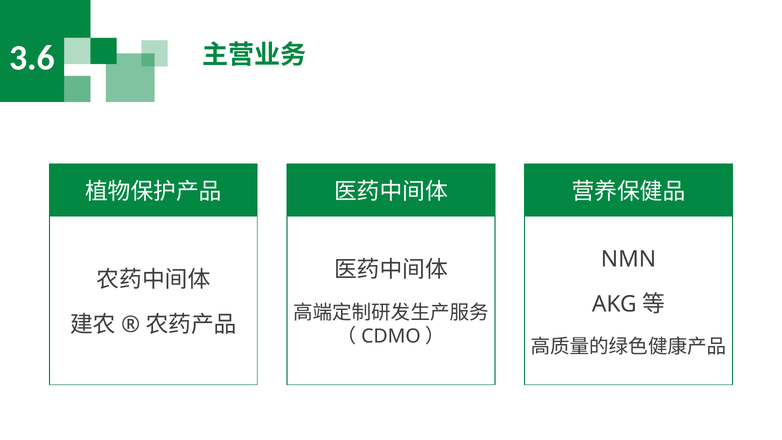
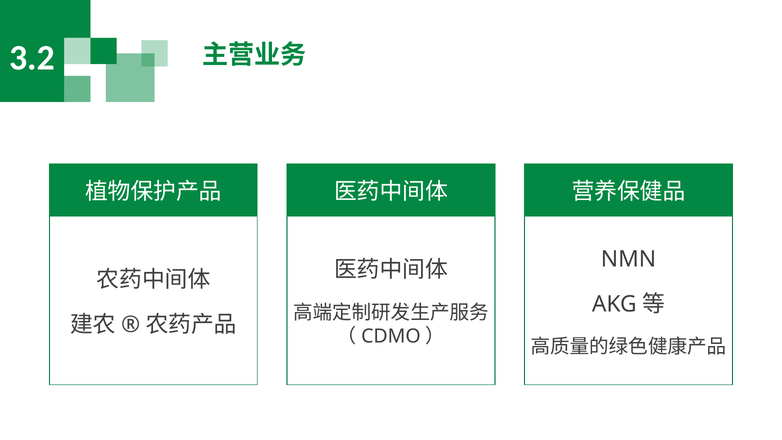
3.6: 3.6 -> 3.2 (32, 58)
